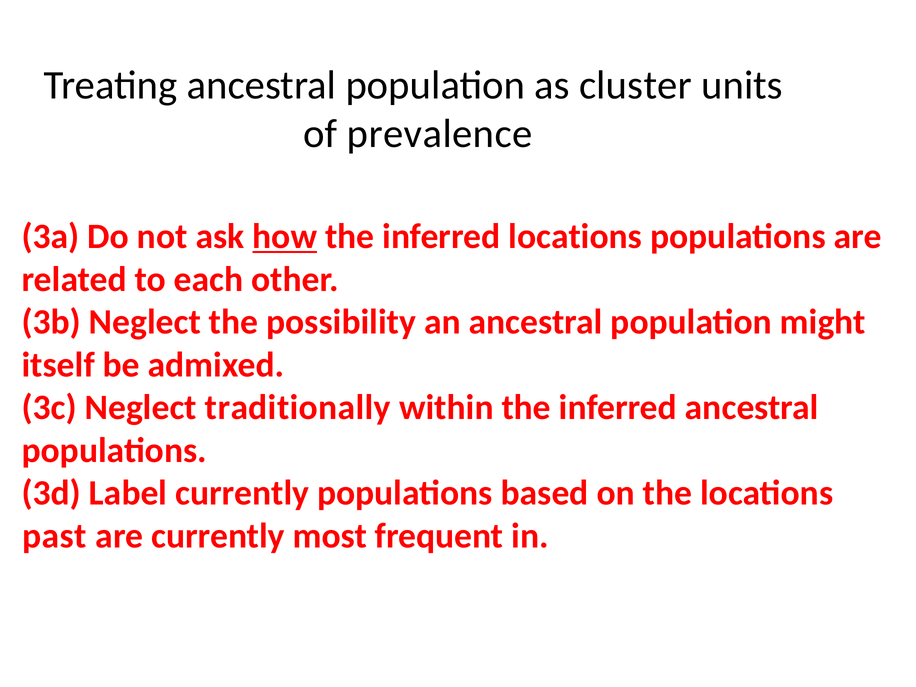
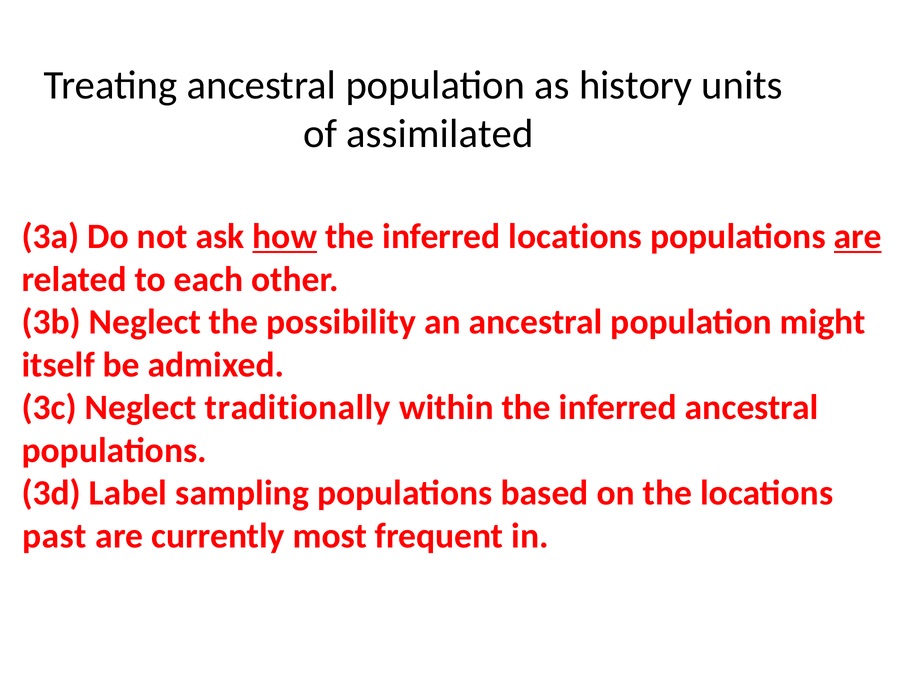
cluster: cluster -> history (636, 85)
prevalence: prevalence -> assimilated (440, 134)
are underline: none -> present (858, 237)
Label currently: currently -> sampling (242, 493)
